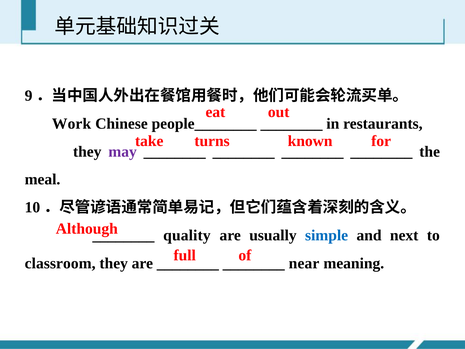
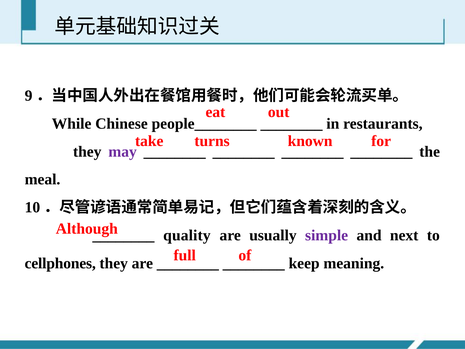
Work: Work -> While (72, 124)
simple colour: blue -> purple (327, 235)
classroom: classroom -> cellphones (60, 263)
near: near -> keep (304, 263)
